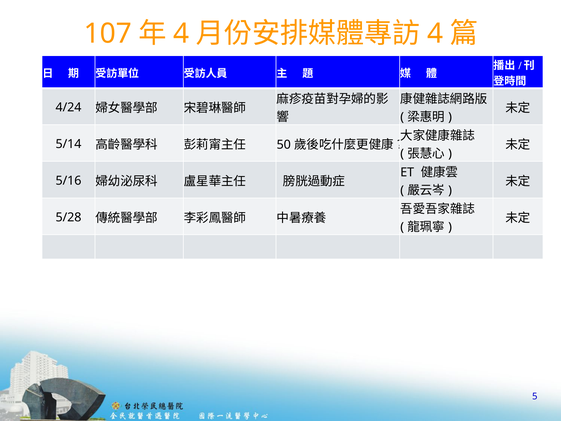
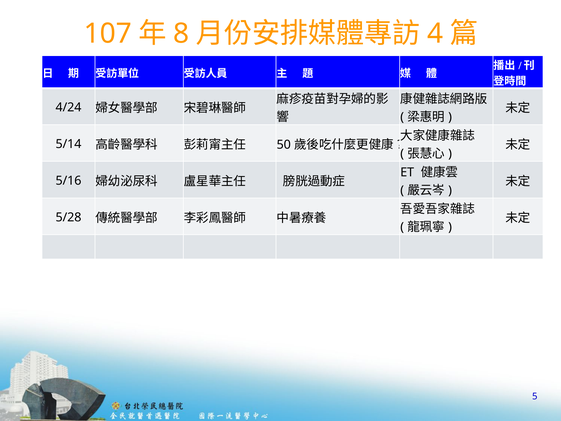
4: 4 -> 8 (181, 34)
